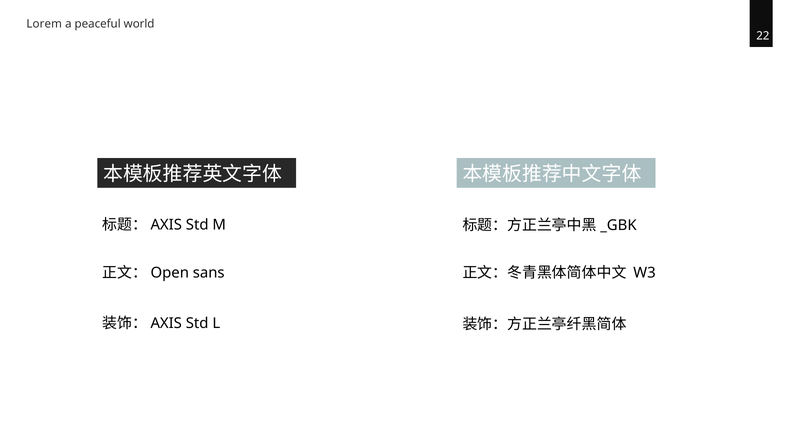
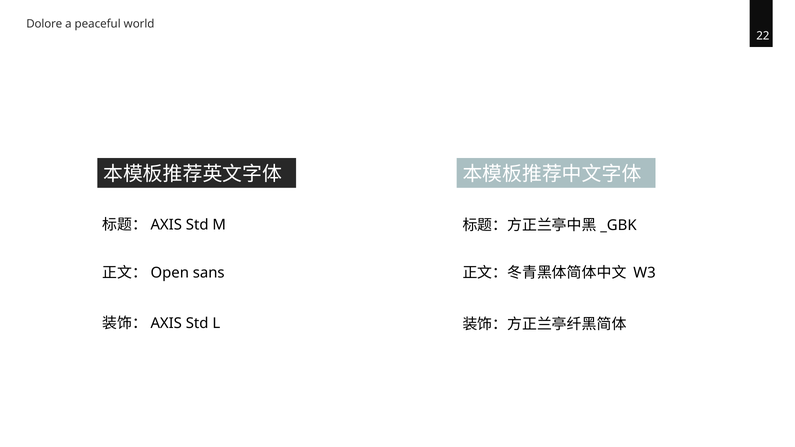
Lorem: Lorem -> Dolore (44, 24)
